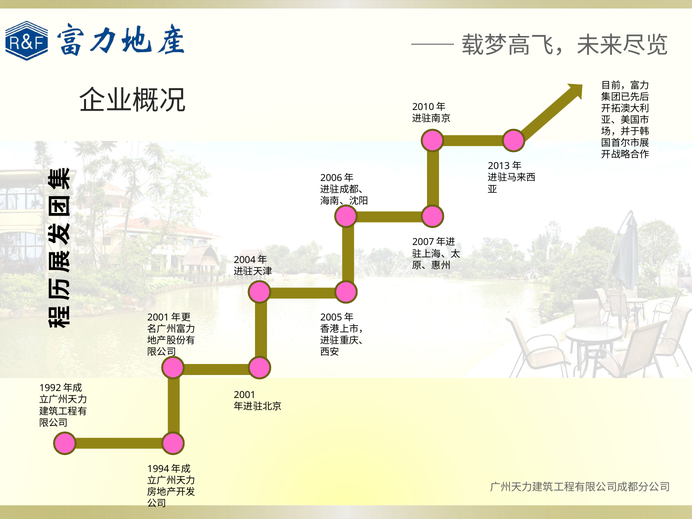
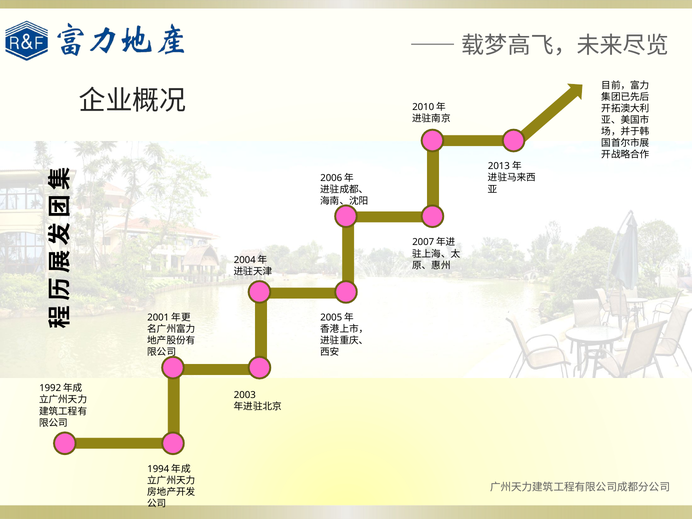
2001: 2001 -> 2003 (245, 395)
